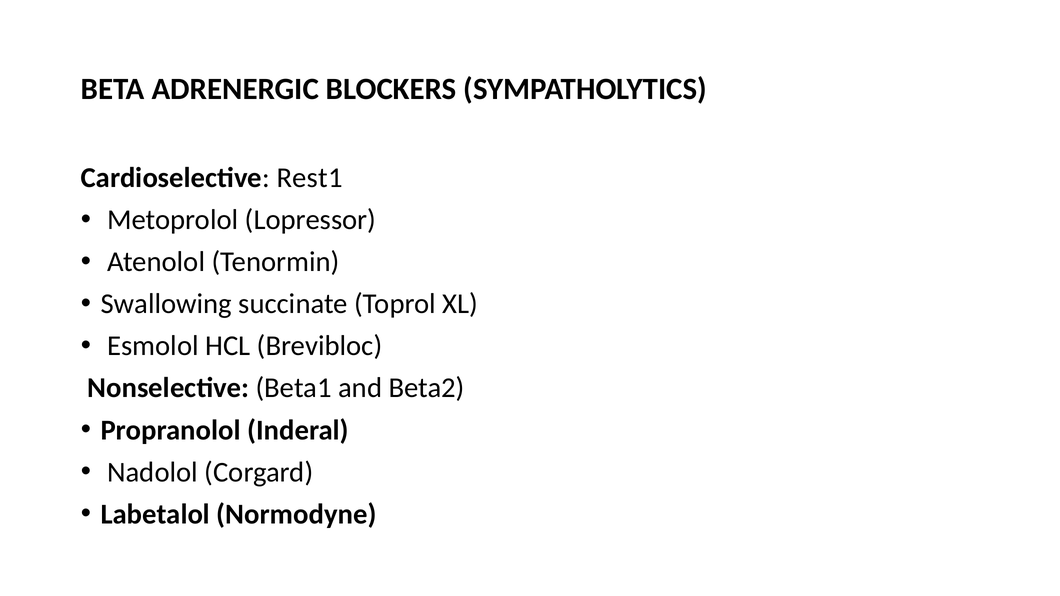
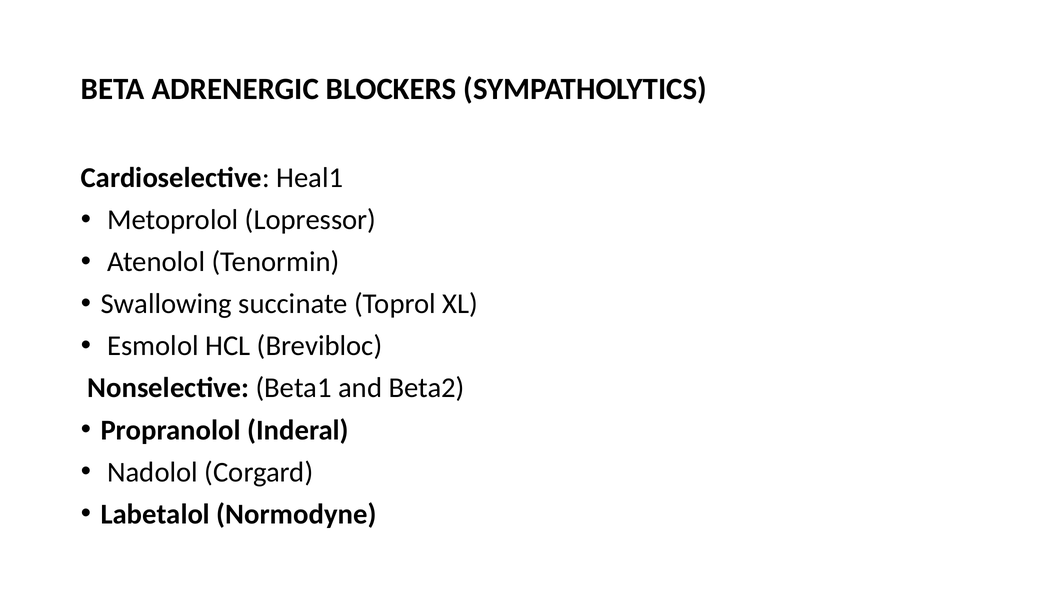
Rest1: Rest1 -> Heal1 (310, 178)
